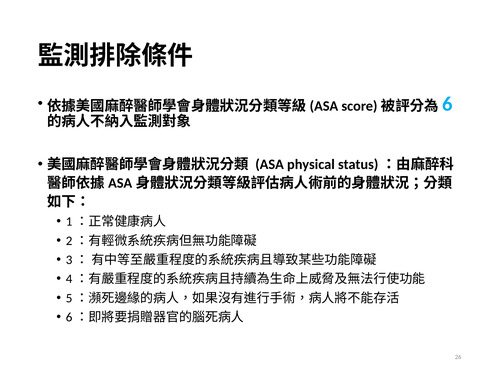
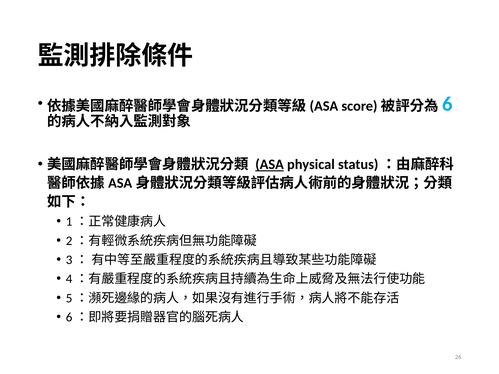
ASA underline: none -> present (270, 165)
